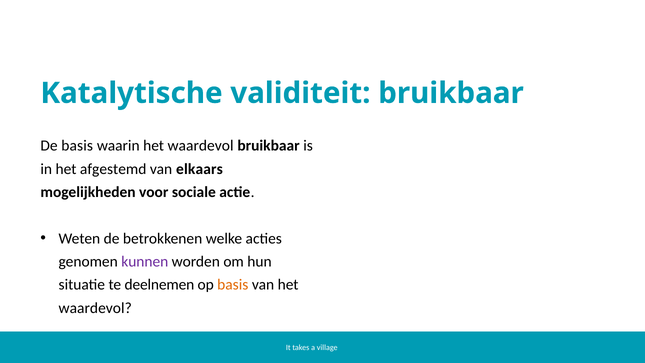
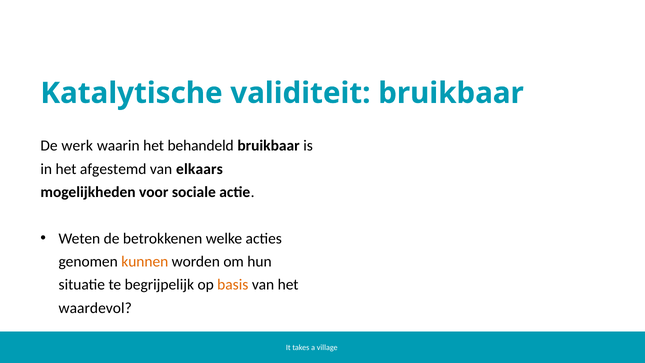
De basis: basis -> werk (77, 146)
waarin het waardevol: waardevol -> behandeld (201, 146)
kunnen colour: purple -> orange (145, 262)
deelnemen: deelnemen -> begrijpelijk (159, 285)
